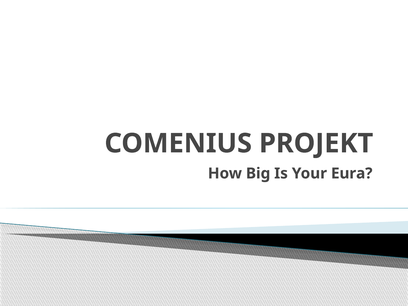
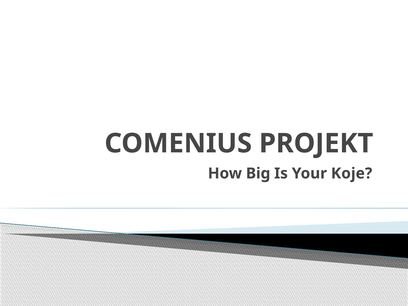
Eura: Eura -> Koje (352, 173)
